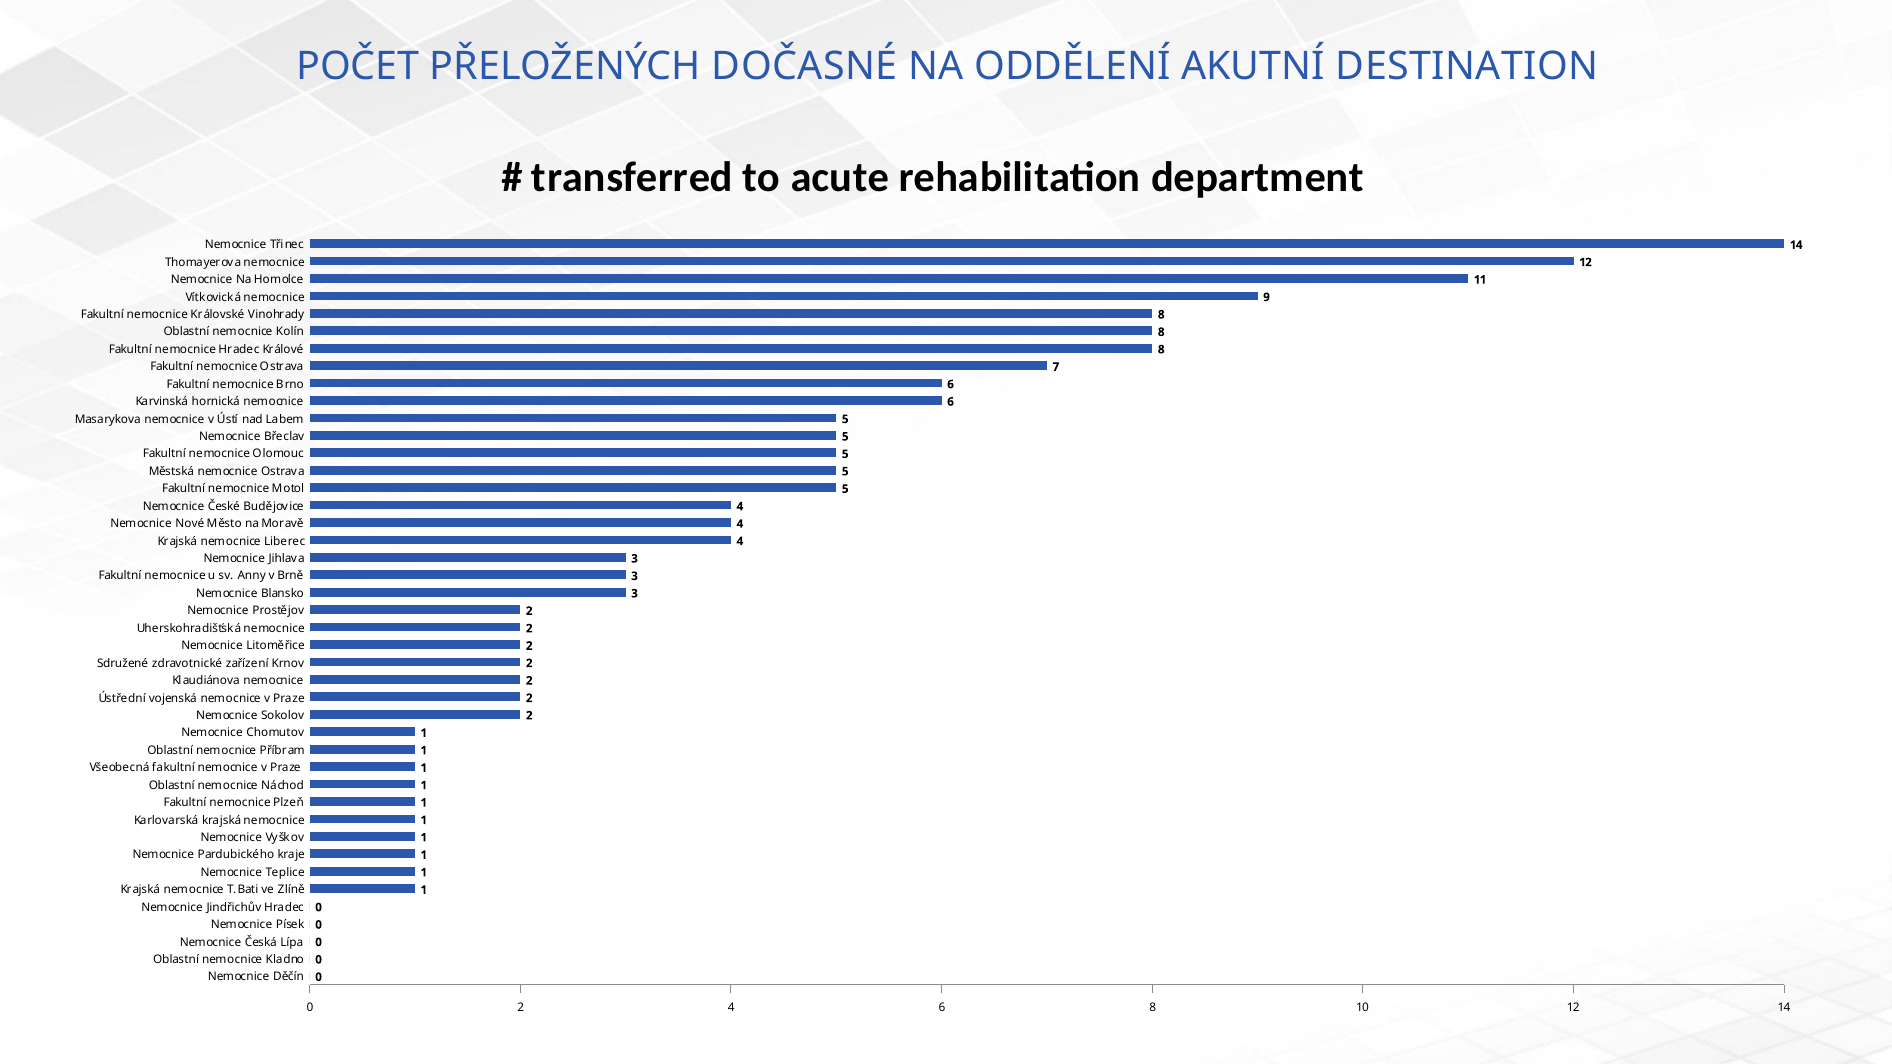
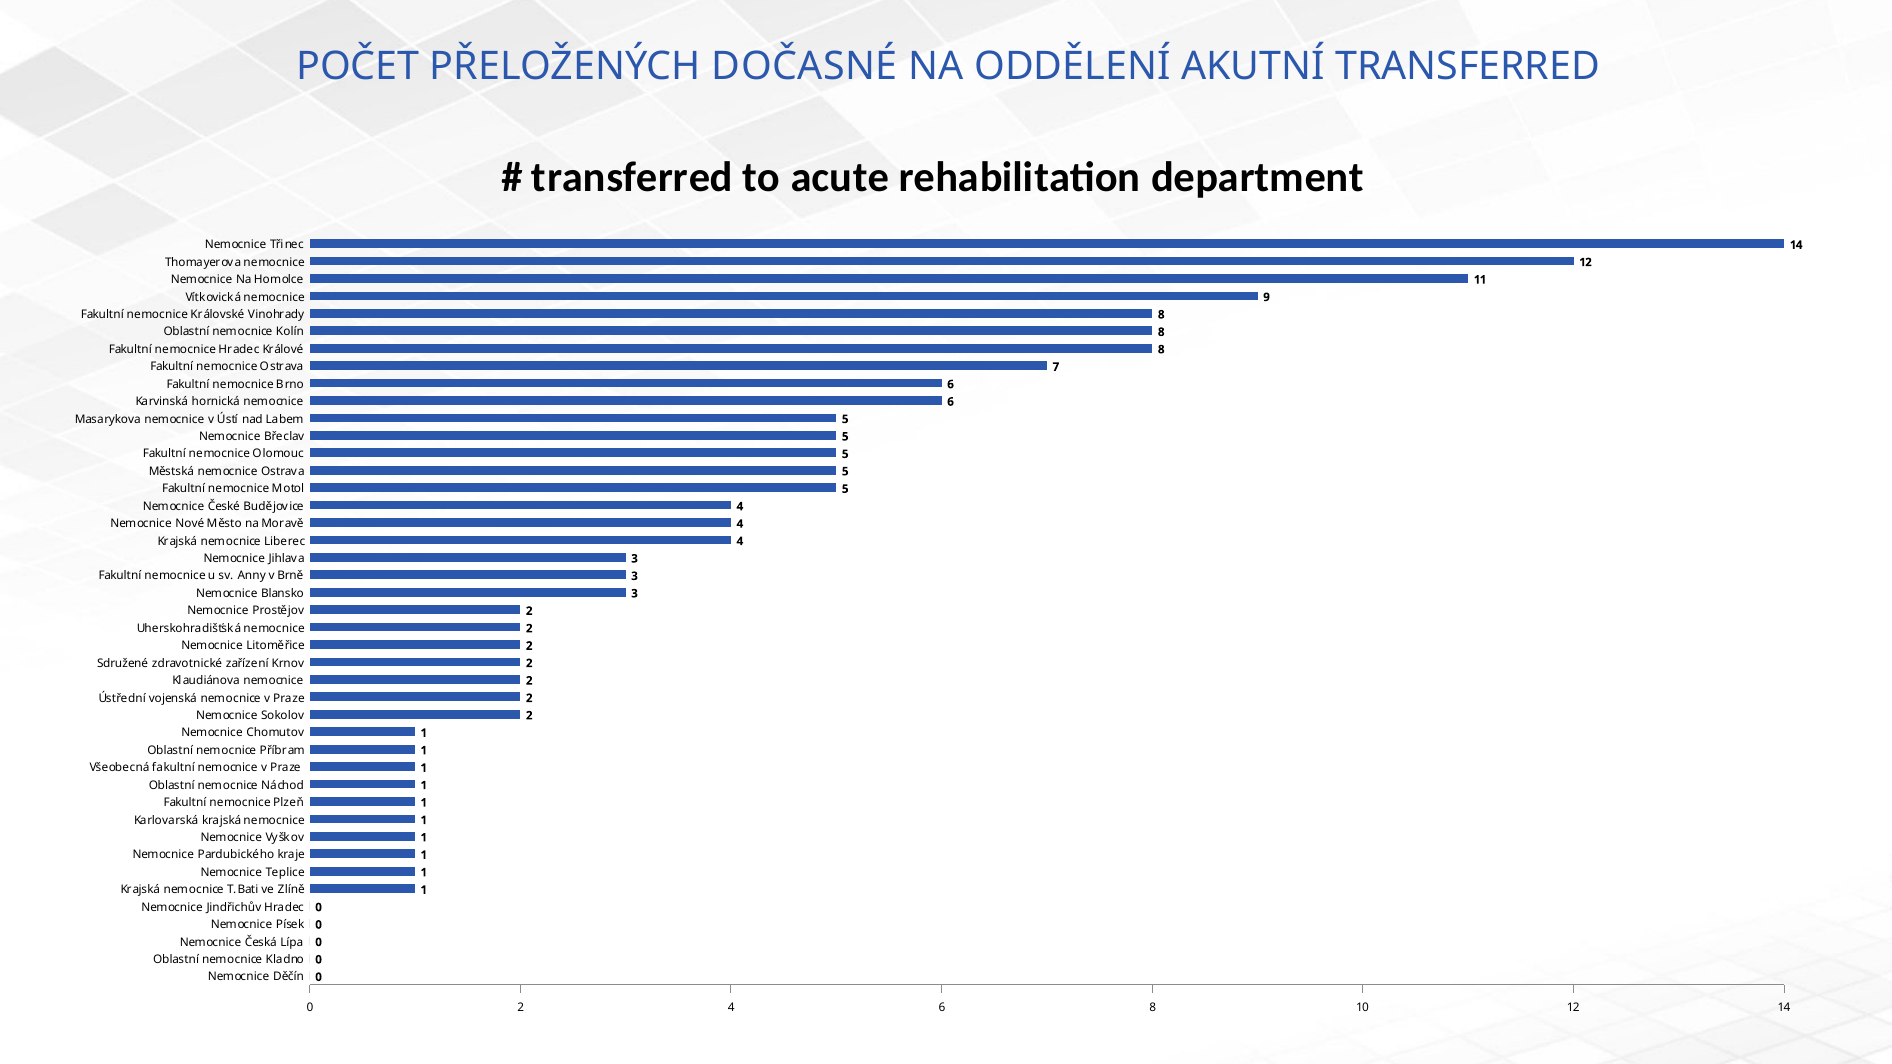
AKUTNÍ DESTINATION: DESTINATION -> TRANSFERRED (1468, 67)
